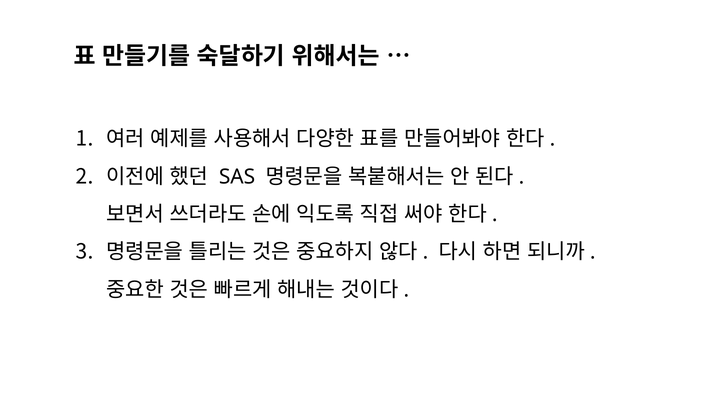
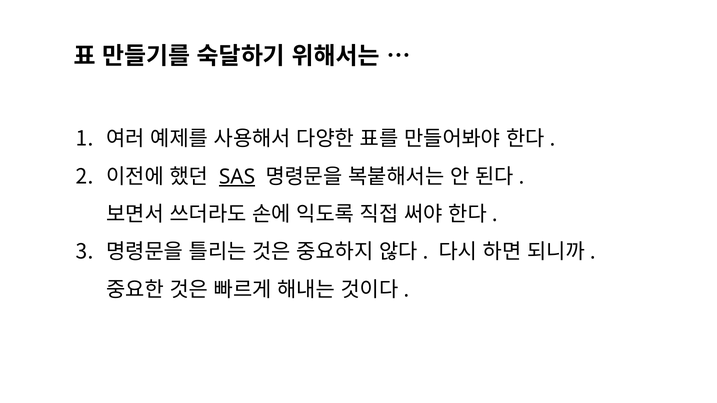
SAS underline: none -> present (237, 177)
